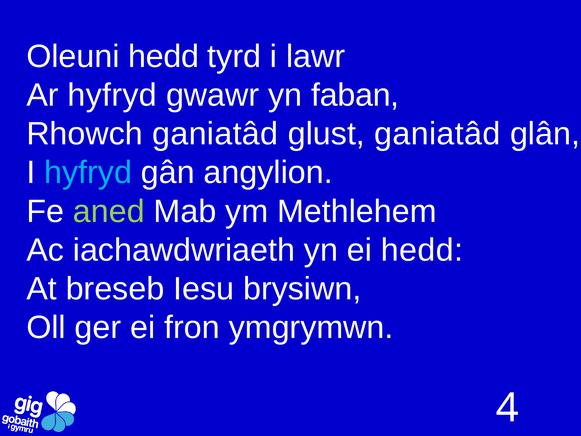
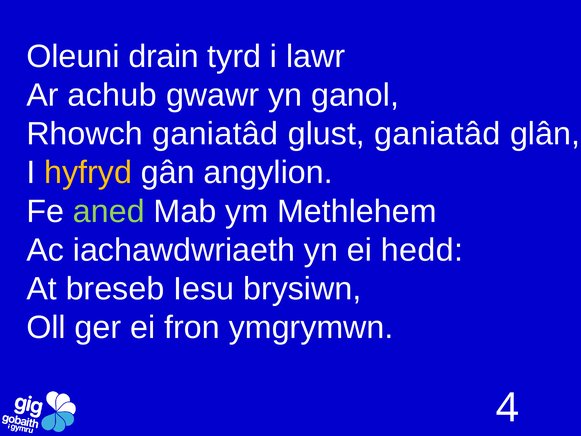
Oleuni hedd: hedd -> drain (164, 56)
Ar hyfryd: hyfryd -> achub (112, 95)
faban: faban -> ganol (355, 95)
hyfryd colour: light blue -> yellow (88, 173)
